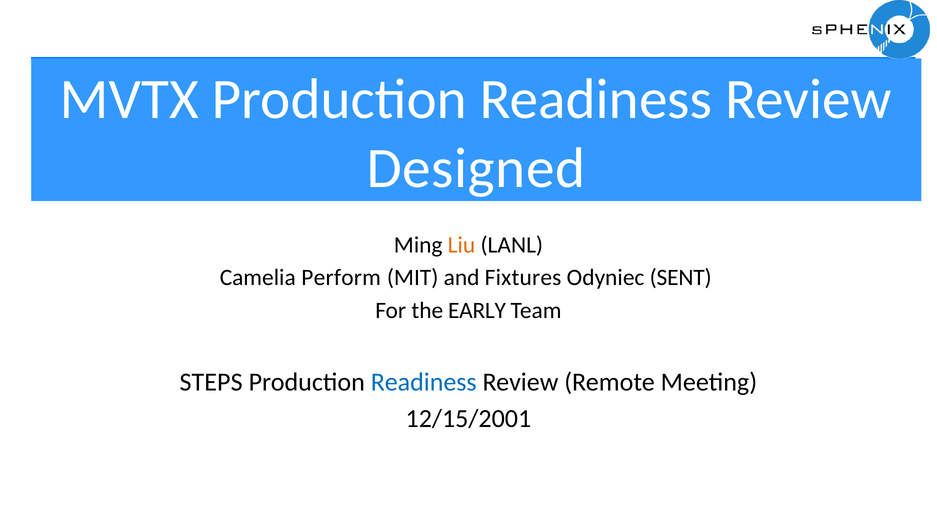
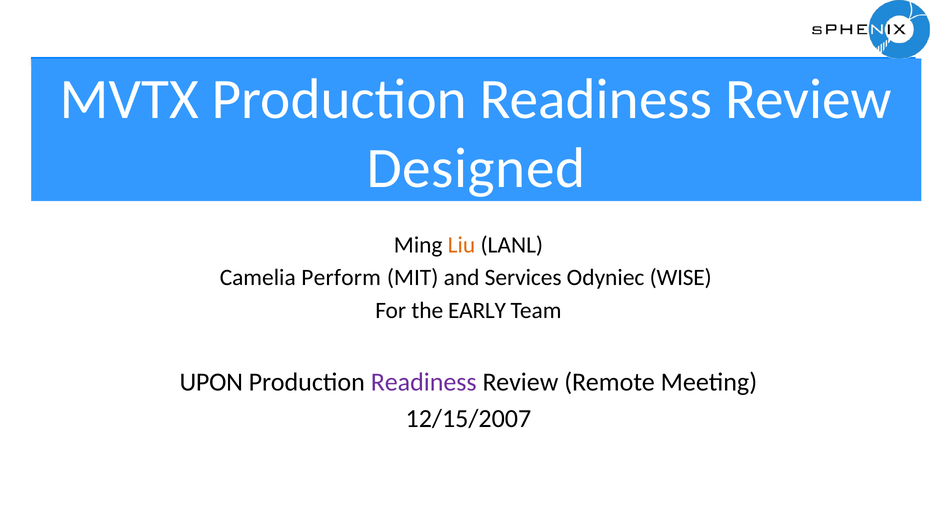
Fixtures: Fixtures -> Services (523, 278)
SENT: SENT -> WISE (681, 278)
STEPS: STEPS -> UPON (211, 382)
Readiness colour: blue -> purple (424, 382)
12/15/2001: 12/15/2001 -> 12/15/2007 (468, 419)
